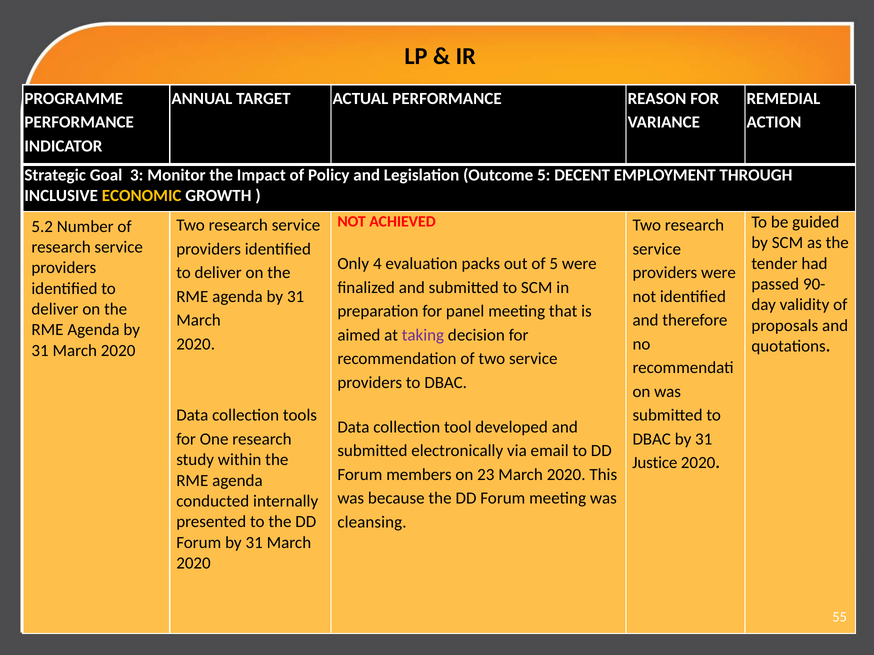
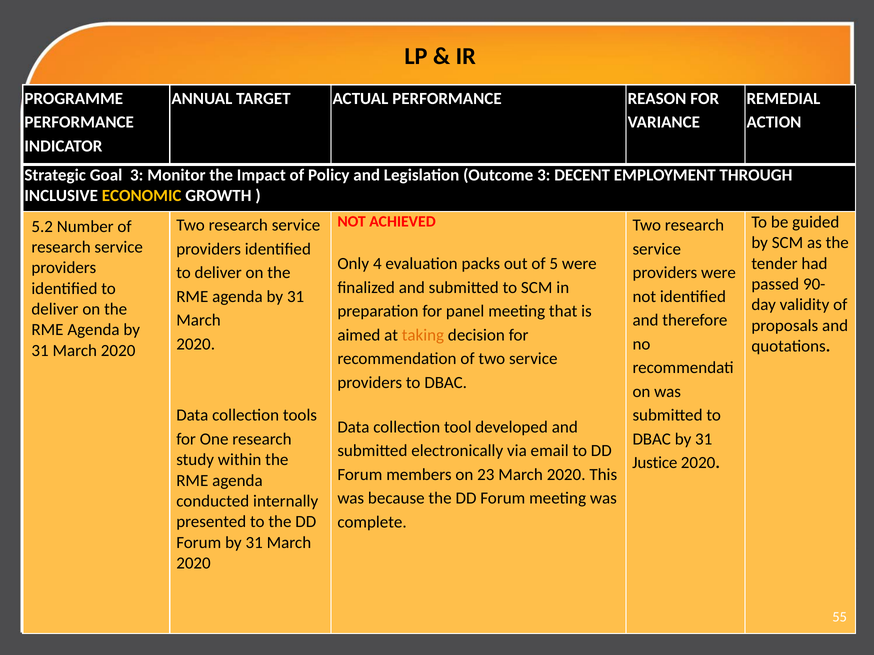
Outcome 5: 5 -> 3 (544, 175)
taking colour: purple -> orange (423, 335)
cleansing: cleansing -> complete (372, 522)
